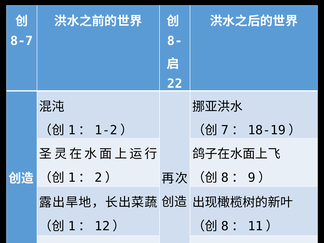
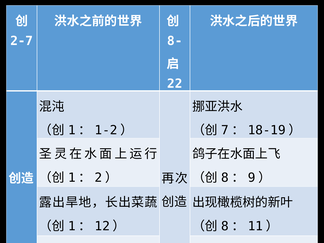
8-7: 8-7 -> 2-7 (22, 41)
